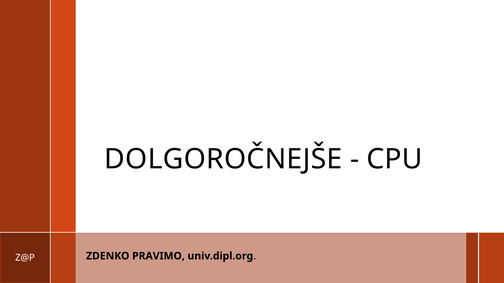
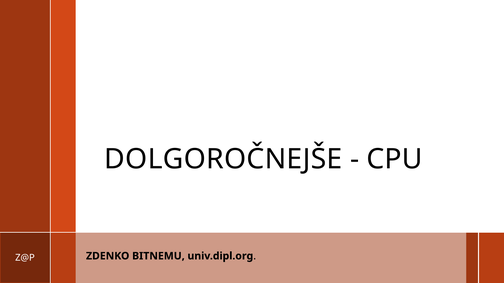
PRAVIMO: PRAVIMO -> BITNEMU (158, 256)
